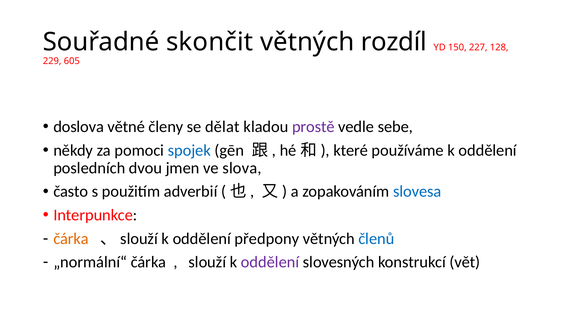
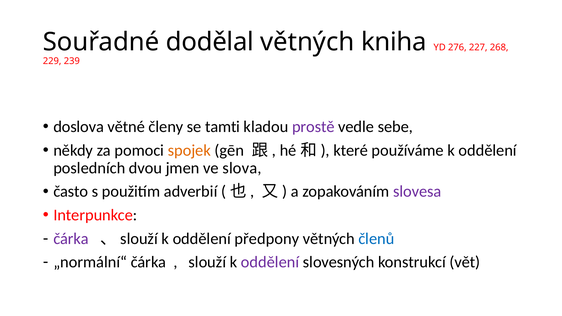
skončit: skončit -> dodělal (210, 42)
rozdíl: rozdíl -> kniha (394, 42)
150: 150 -> 276 (457, 48)
128: 128 -> 268 (499, 48)
605: 605 -> 239 (72, 61)
dělat: dělat -> tamti (223, 127)
spojek colour: blue -> orange (189, 150)
slovesa colour: blue -> purple (417, 192)
čárka colour: orange -> purple (71, 239)
